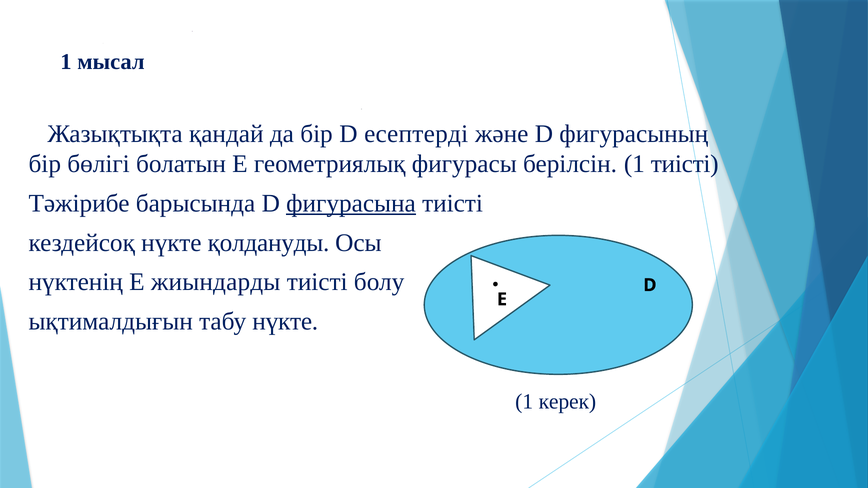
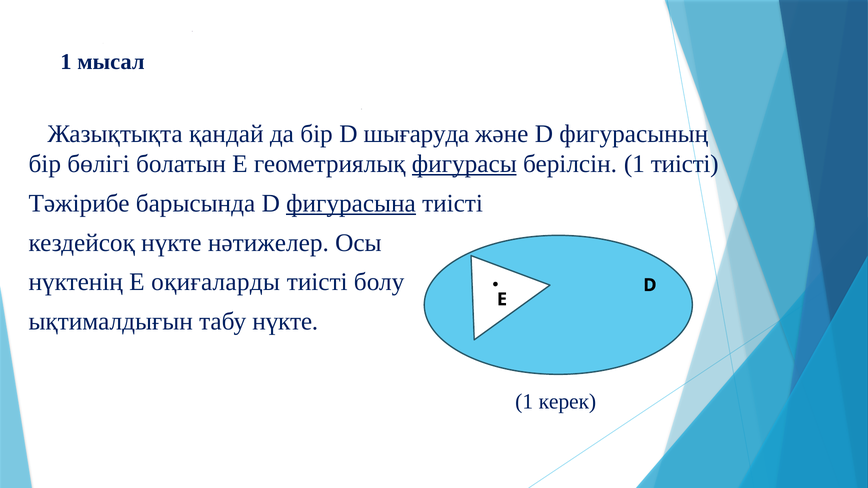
есептерді: есептерді -> шығаруда (416, 134)
фигурасы underline: none -> present (464, 164)
қолдануды: қолдануды -> нәтижелер (268, 243)
жиындарды: жиындарды -> оқиғаларды (216, 282)
